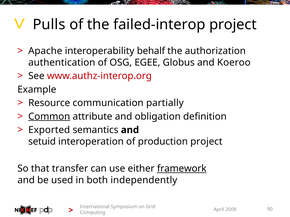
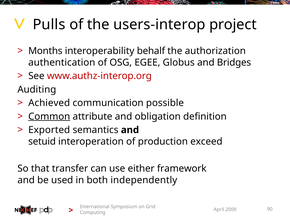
failed-interop: failed-interop -> users-interop (159, 25)
Apache: Apache -> Months (45, 51)
Koeroo: Koeroo -> Bridges (234, 63)
Example: Example -> Auditing (37, 90)
Resource: Resource -> Achieved (49, 103)
partially: partially -> possible (165, 103)
production project: project -> exceed (206, 142)
framework underline: present -> none (182, 169)
